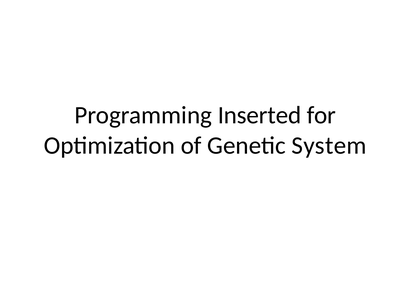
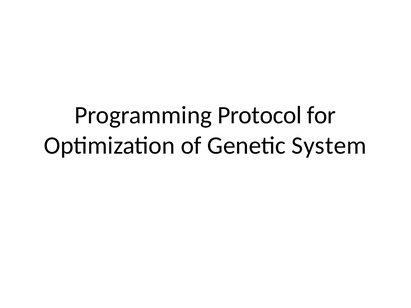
Inserted: Inserted -> Protocol (260, 115)
